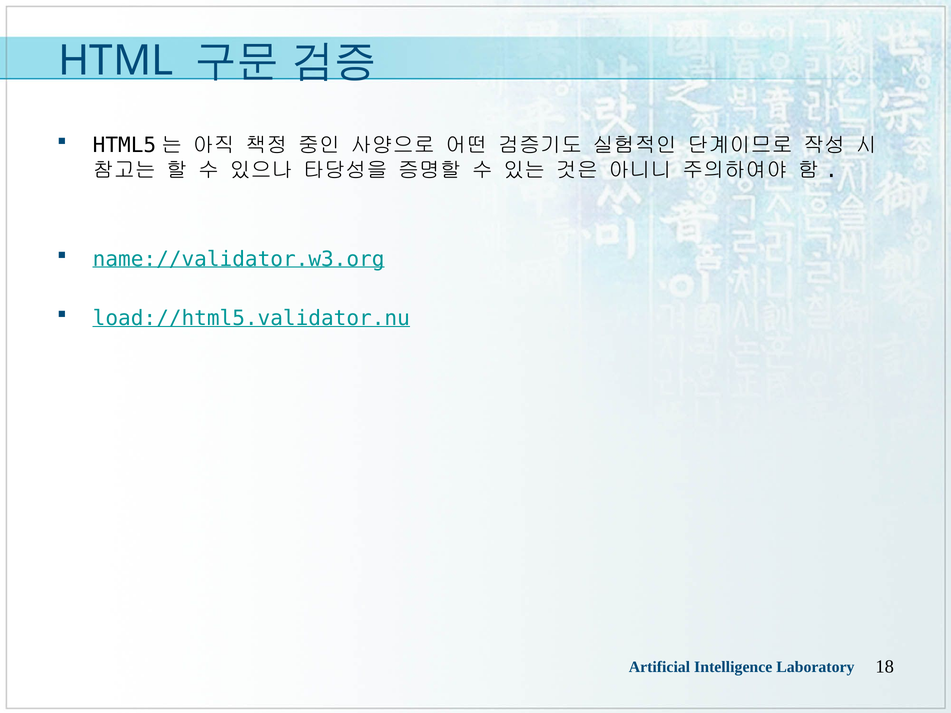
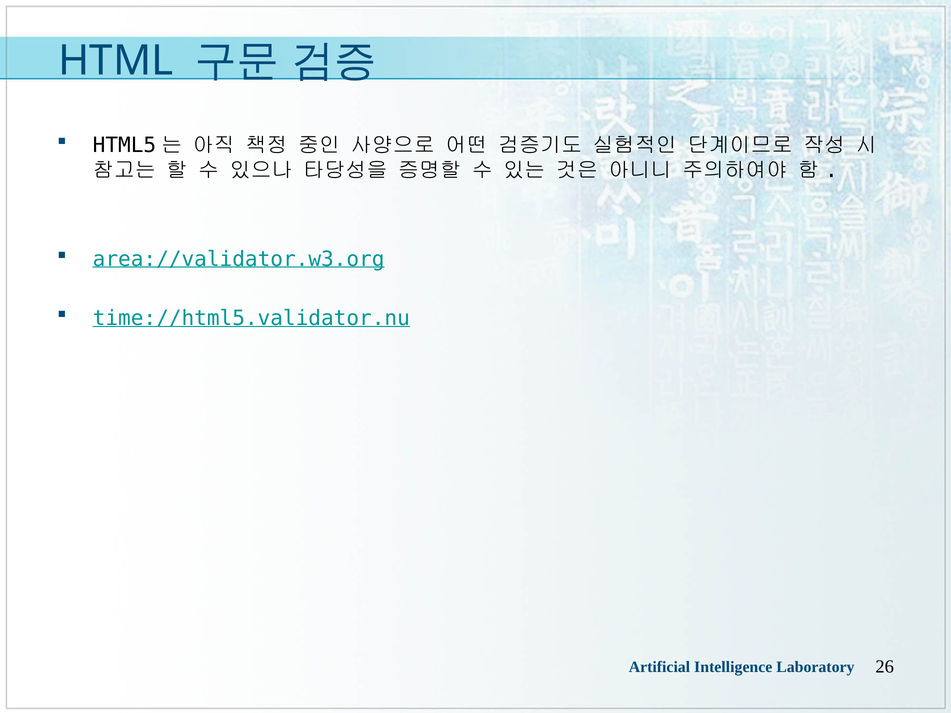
name://validator.w3.org: name://validator.w3.org -> area://validator.w3.org (239, 259)
load://html5.validator.nu: load://html5.validator.nu -> time://html5.validator.nu (251, 318)
18: 18 -> 26 (885, 667)
